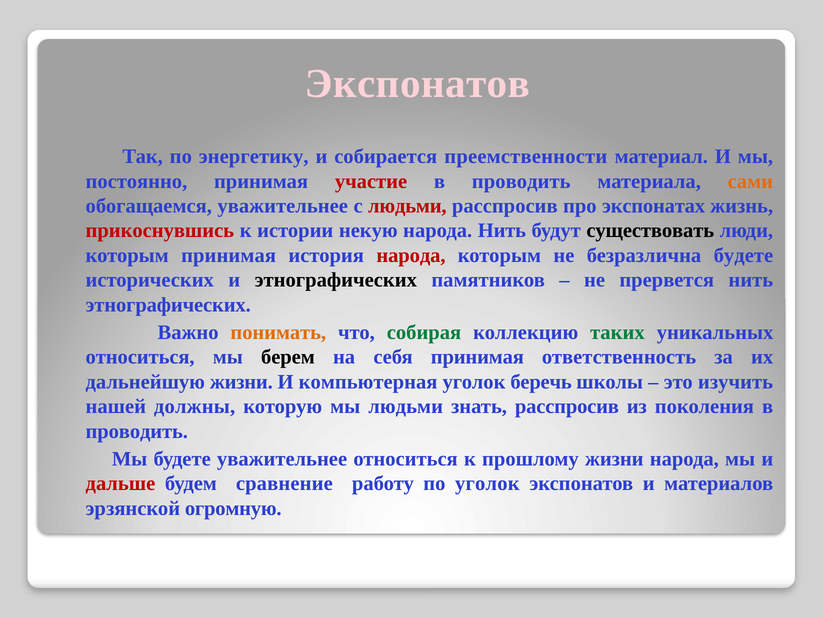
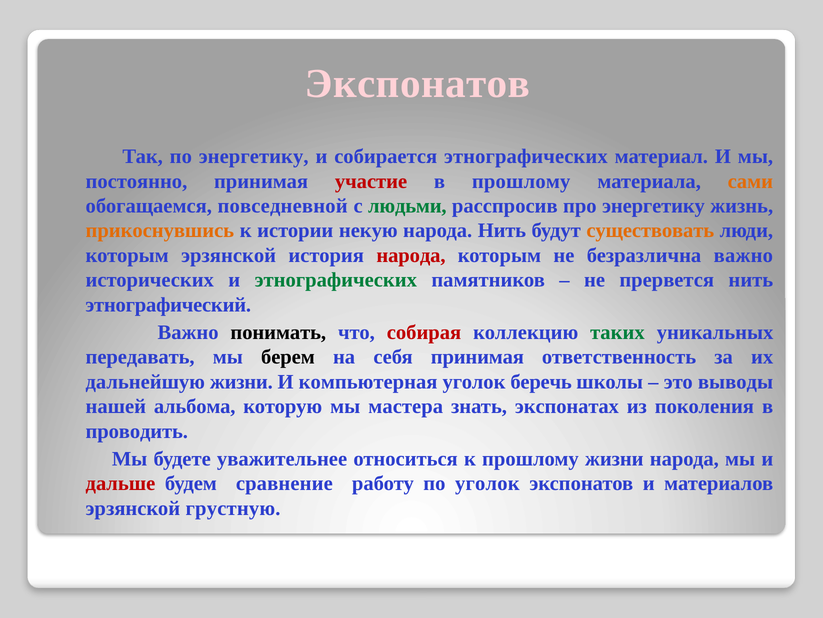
собирается преемственности: преемственности -> этнографических (526, 156)
проводить: проводить -> прошлому (521, 181)
обогащаемся уважительнее: уважительнее -> повседневной (283, 206)
людьми colour: red -> green (407, 206)
про экспонатах: экспонатах -> энергетику (654, 206)
прикоснувшись colour: red -> orange (160, 230)
существовать colour: black -> orange (650, 230)
которым принимая: принимая -> эрзянской (229, 255)
безразлична будете: будете -> важно (743, 255)
этнографических colour: black -> green (336, 280)
этнографических: этнографических -> этнографический (168, 304)
понимать colour: orange -> black (278, 332)
собирая colour: green -> red (424, 332)
относиться: относиться -> передавать (140, 357)
изучить: изучить -> выводы (736, 381)
должны: должны -> альбома (195, 406)
мы людьми: людьми -> мастера (406, 406)
знать расспросив: расспросив -> экспонатах (567, 406)
огромную: огромную -> грустную (233, 508)
